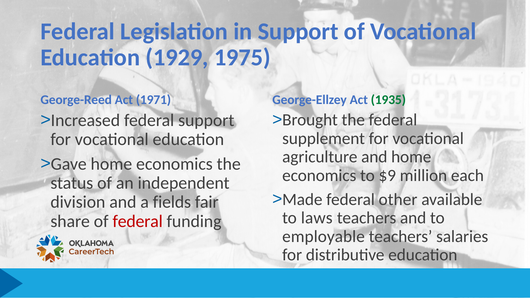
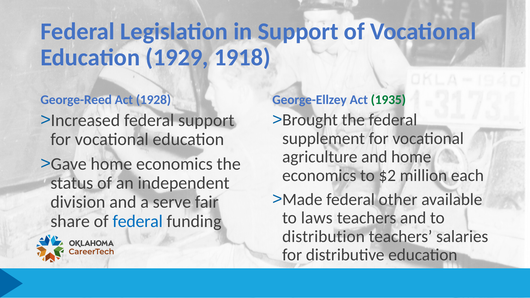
1975: 1975 -> 1918 (242, 58)
1971: 1971 -> 1928 (153, 100)
$9: $9 -> $2 (387, 176)
fields: fields -> serve (172, 202)
federal colour: red -> blue (138, 221)
employable: employable -> distribution (323, 237)
